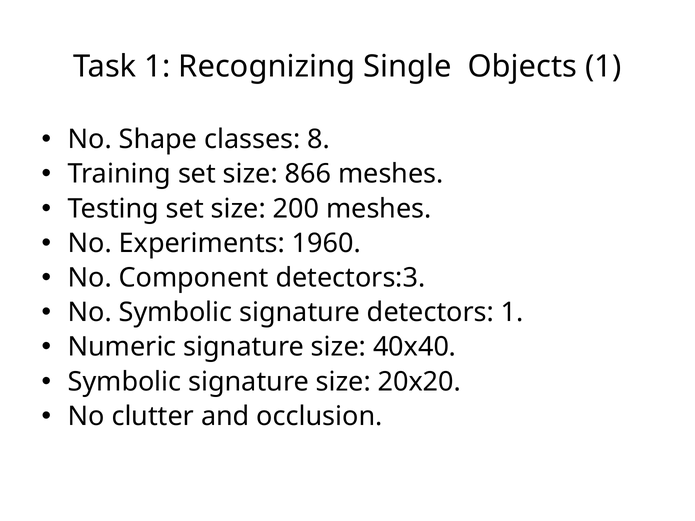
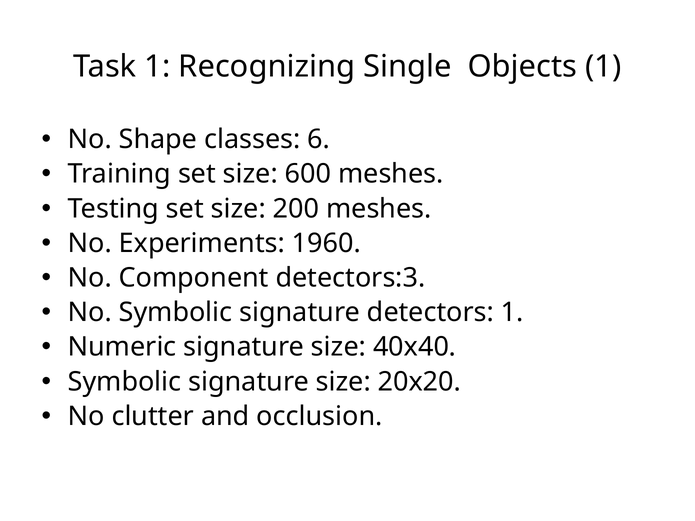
8: 8 -> 6 (319, 140)
866: 866 -> 600 (308, 174)
